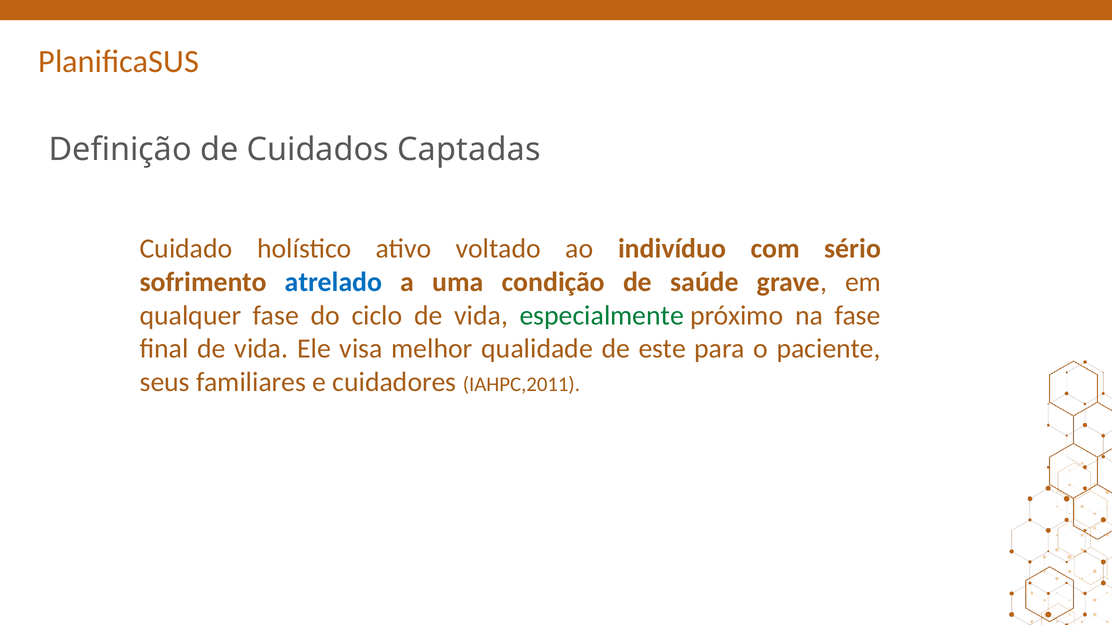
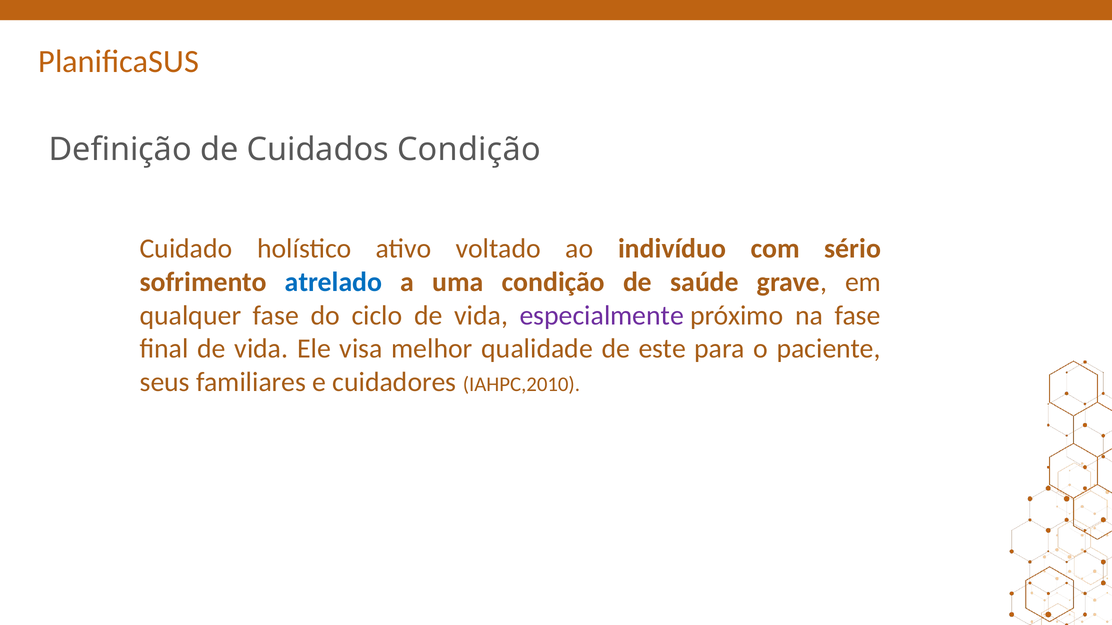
Cuidados Captadas: Captadas -> Condição (469, 150)
especialmente colour: green -> purple (602, 316)
IAHPC,2011: IAHPC,2011 -> IAHPC,2010 (521, 385)
